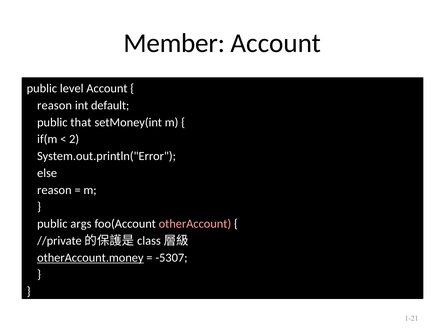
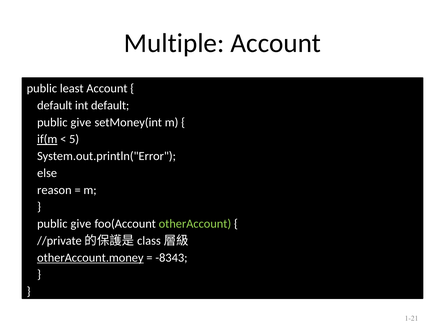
Member: Member -> Multiple (174, 43)
level: level -> least (72, 88)
reason: reason -> default (55, 105)
that: that -> give (81, 122)
if(m underline: none -> present (47, 139)
2: 2 -> 5 (74, 139)
args: args -> give (81, 224)
otherAccount colour: pink -> light green (195, 224)
-5307: -5307 -> -8343 (171, 257)
